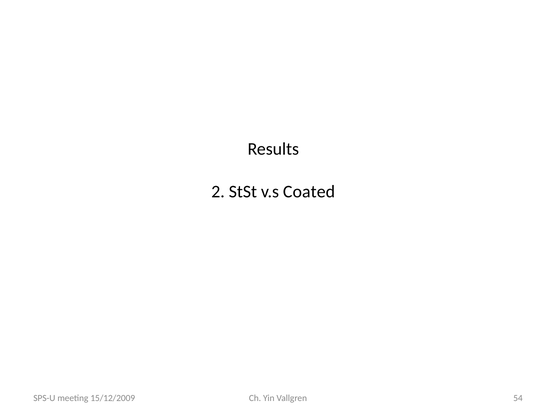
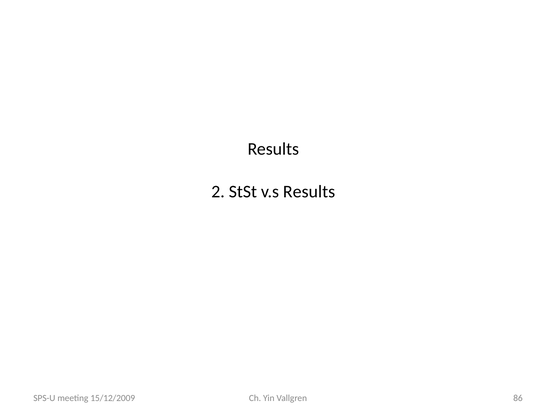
v.s Coated: Coated -> Results (309, 192)
54: 54 -> 86 (518, 398)
